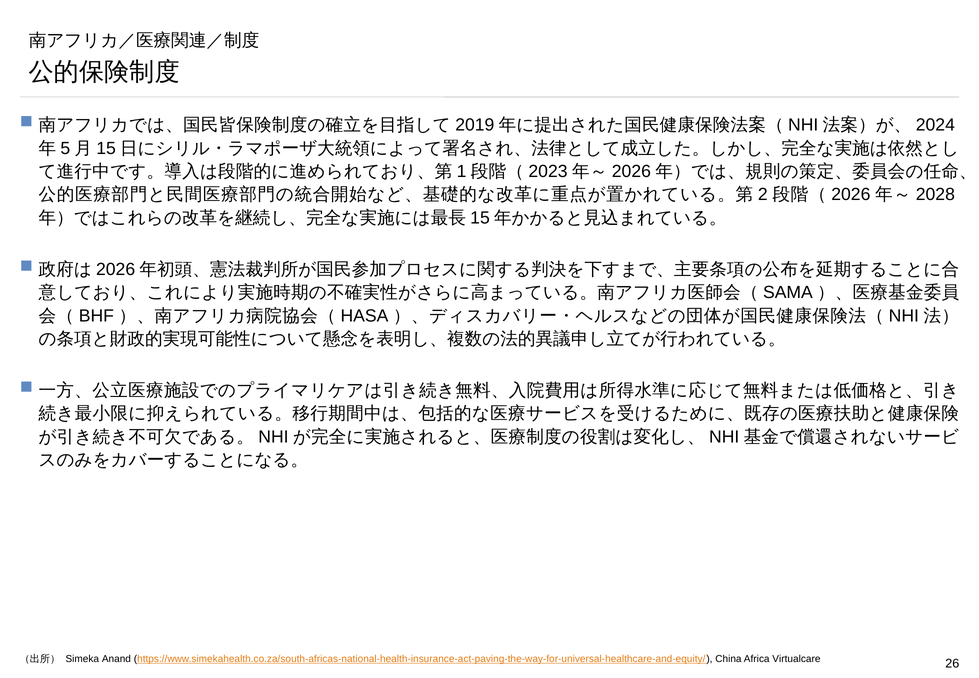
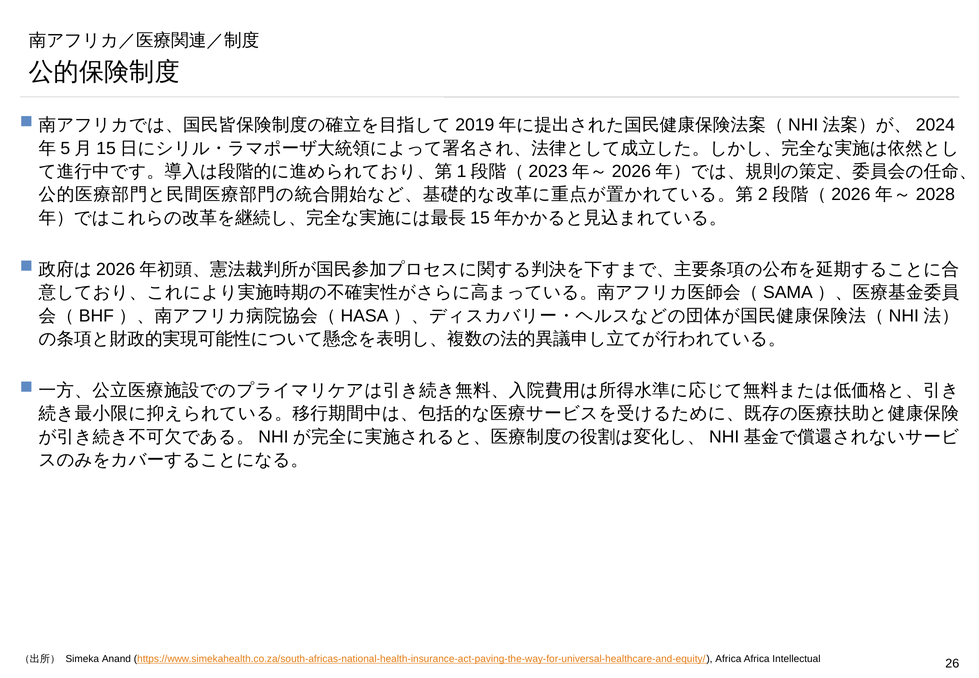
China: China -> Africa (728, 659)
Virtualcare: Virtualcare -> Intellectual (796, 659)
